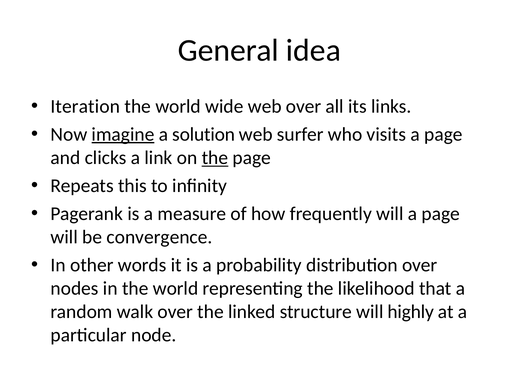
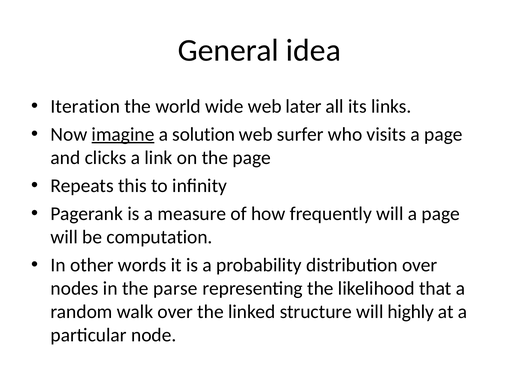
web over: over -> later (304, 106)
the underline: present -> none (215, 158)
convergence: convergence -> computation (160, 237)
in the world: world -> parse (175, 289)
